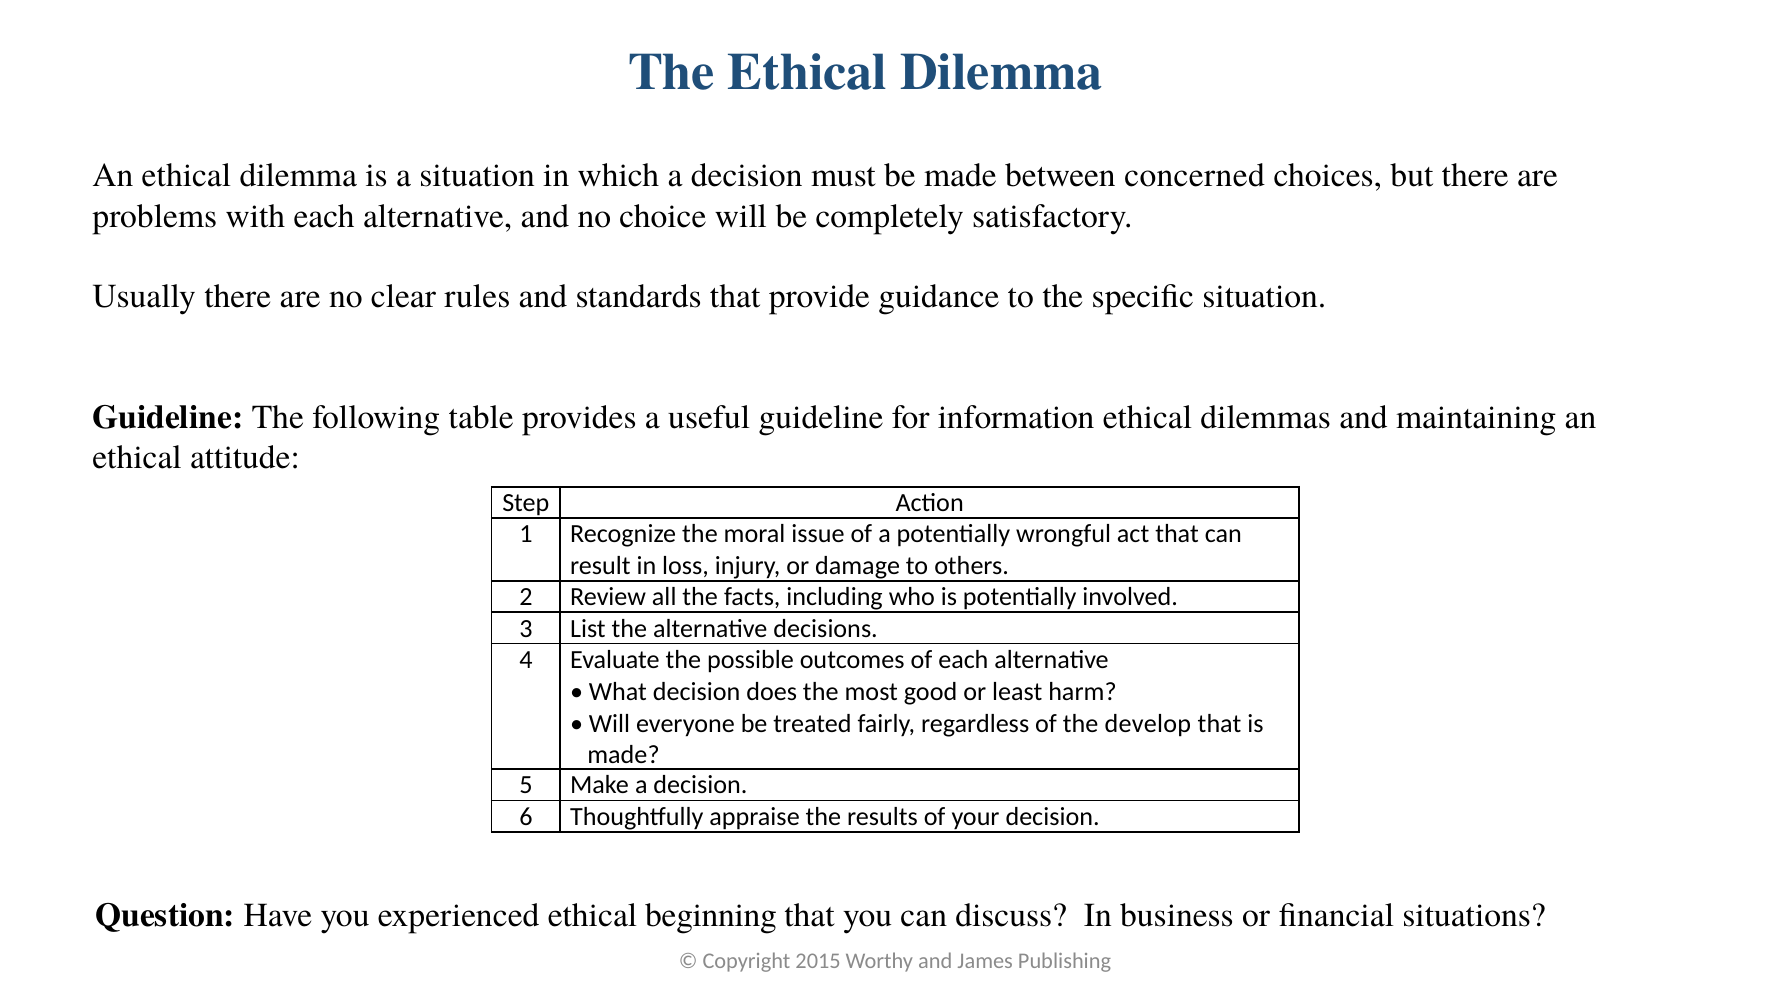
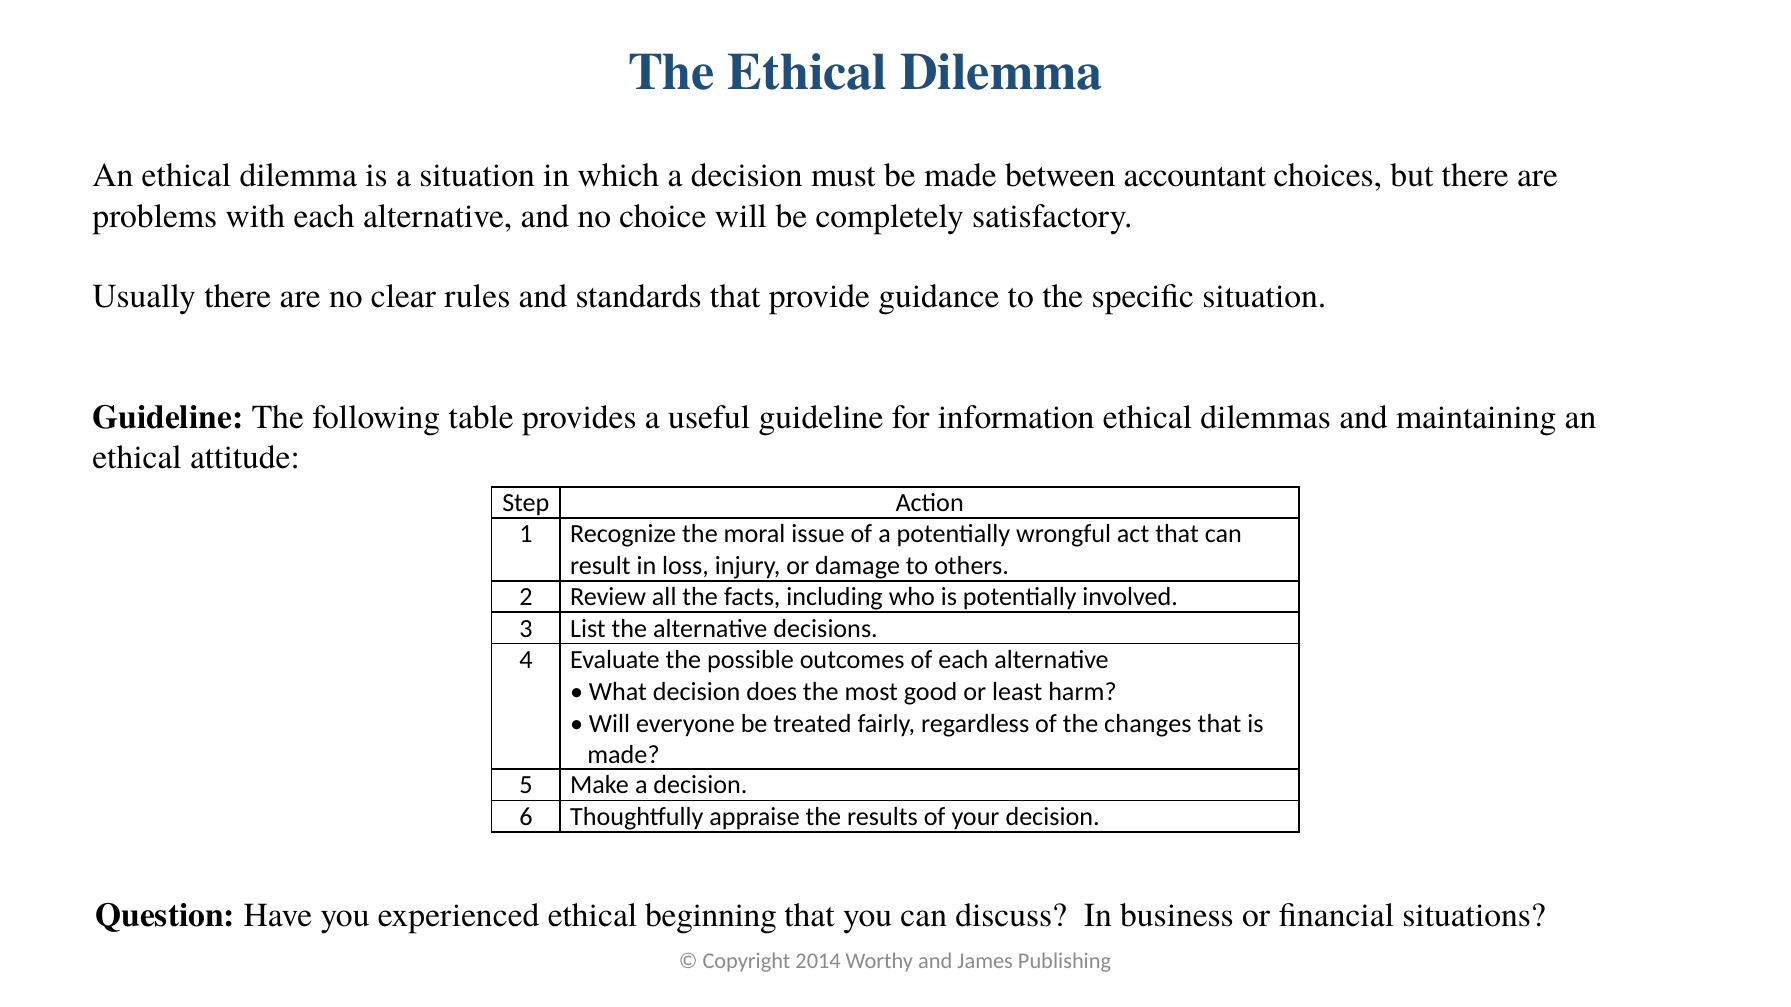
concerned: concerned -> accountant (1195, 176)
develop: develop -> changes (1148, 724)
2015: 2015 -> 2014 (818, 962)
